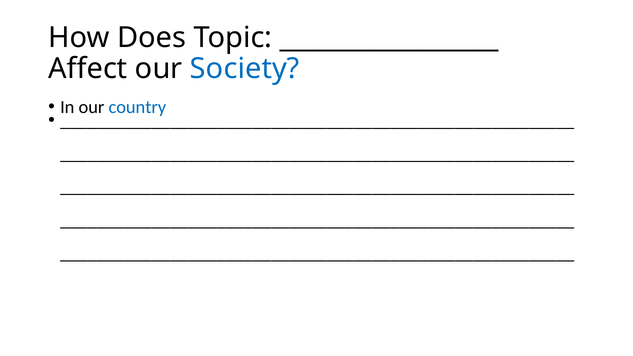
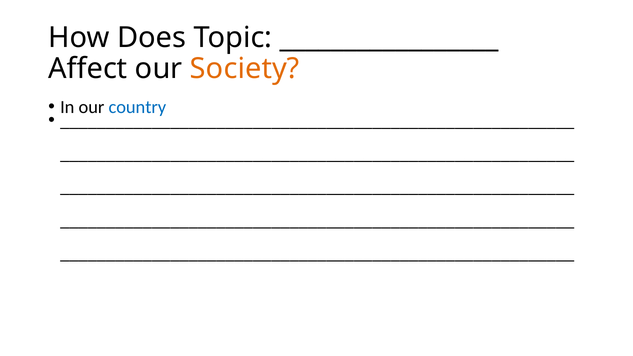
Society colour: blue -> orange (245, 69)
